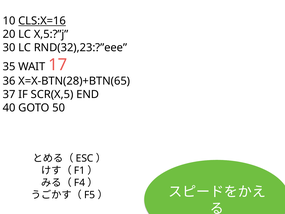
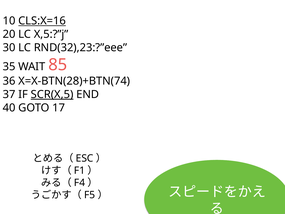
17: 17 -> 85 (58, 65)
X=X-BTN(28)+BTN(65: X=X-BTN(28)+BTN(65 -> X=X-BTN(28)+BTN(74 (74, 81)
SCR(X,5 underline: none -> present (52, 94)
50: 50 -> 17 (59, 108)
